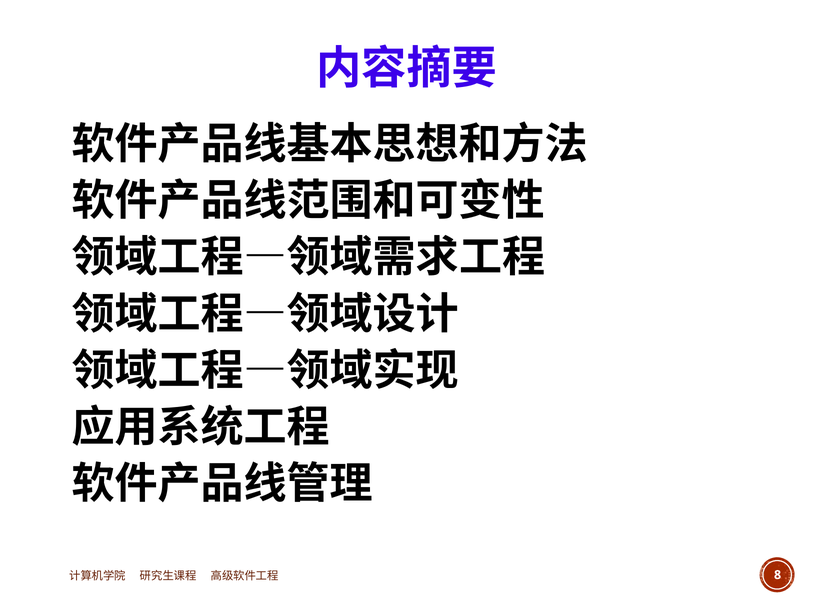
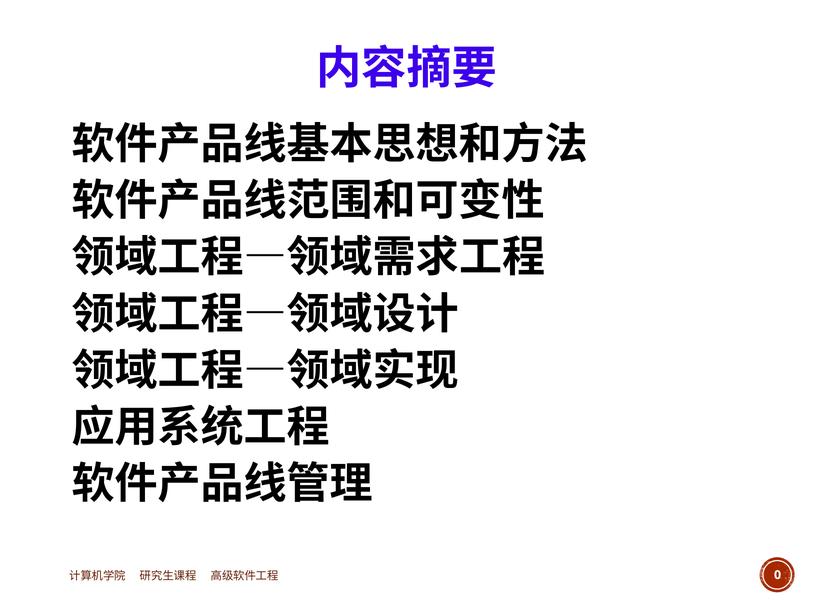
8: 8 -> 0 (778, 575)
